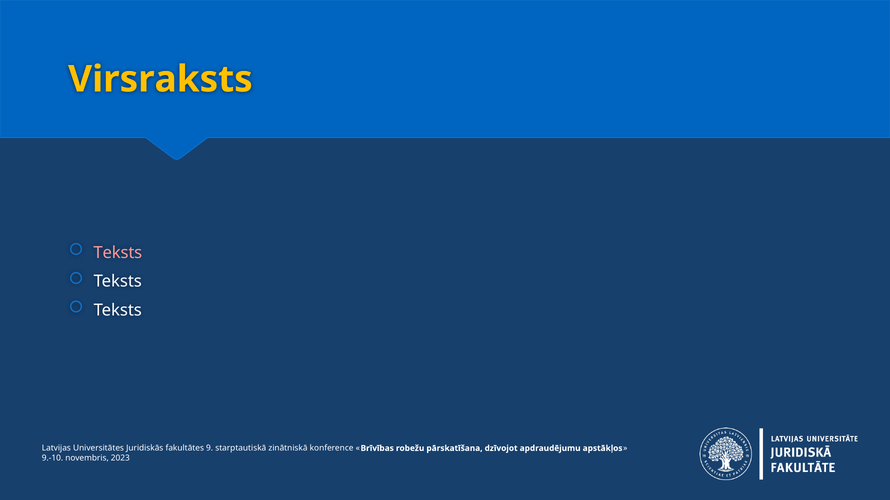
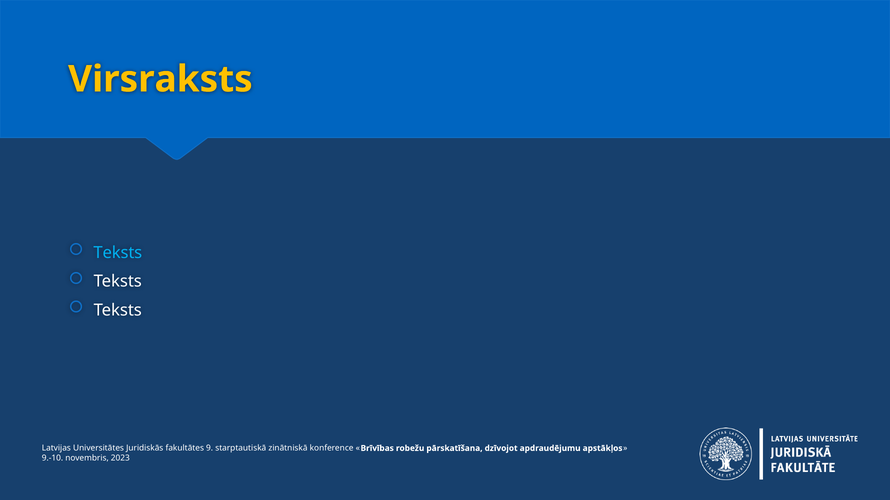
Teksts colour: pink -> light blue (118, 253)
